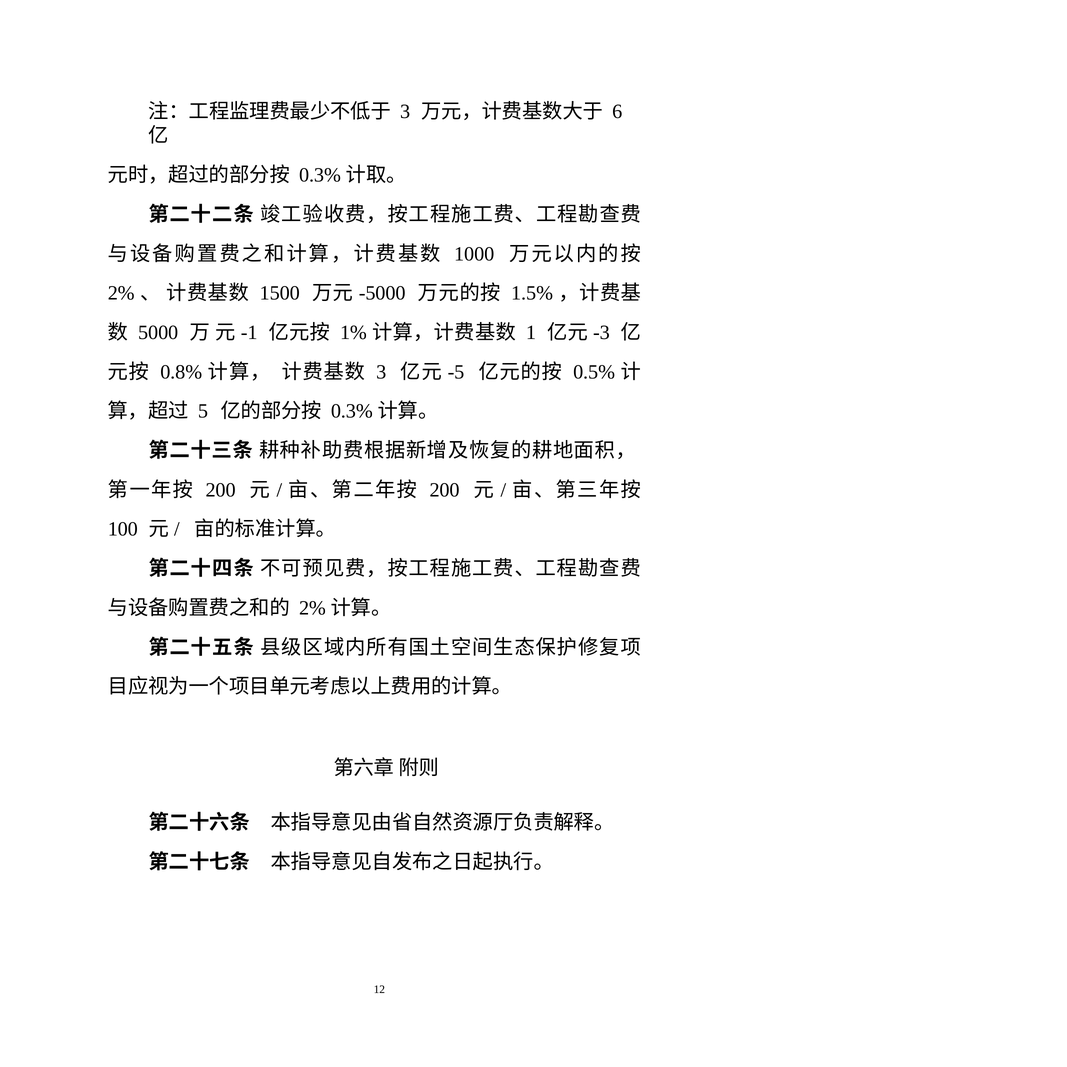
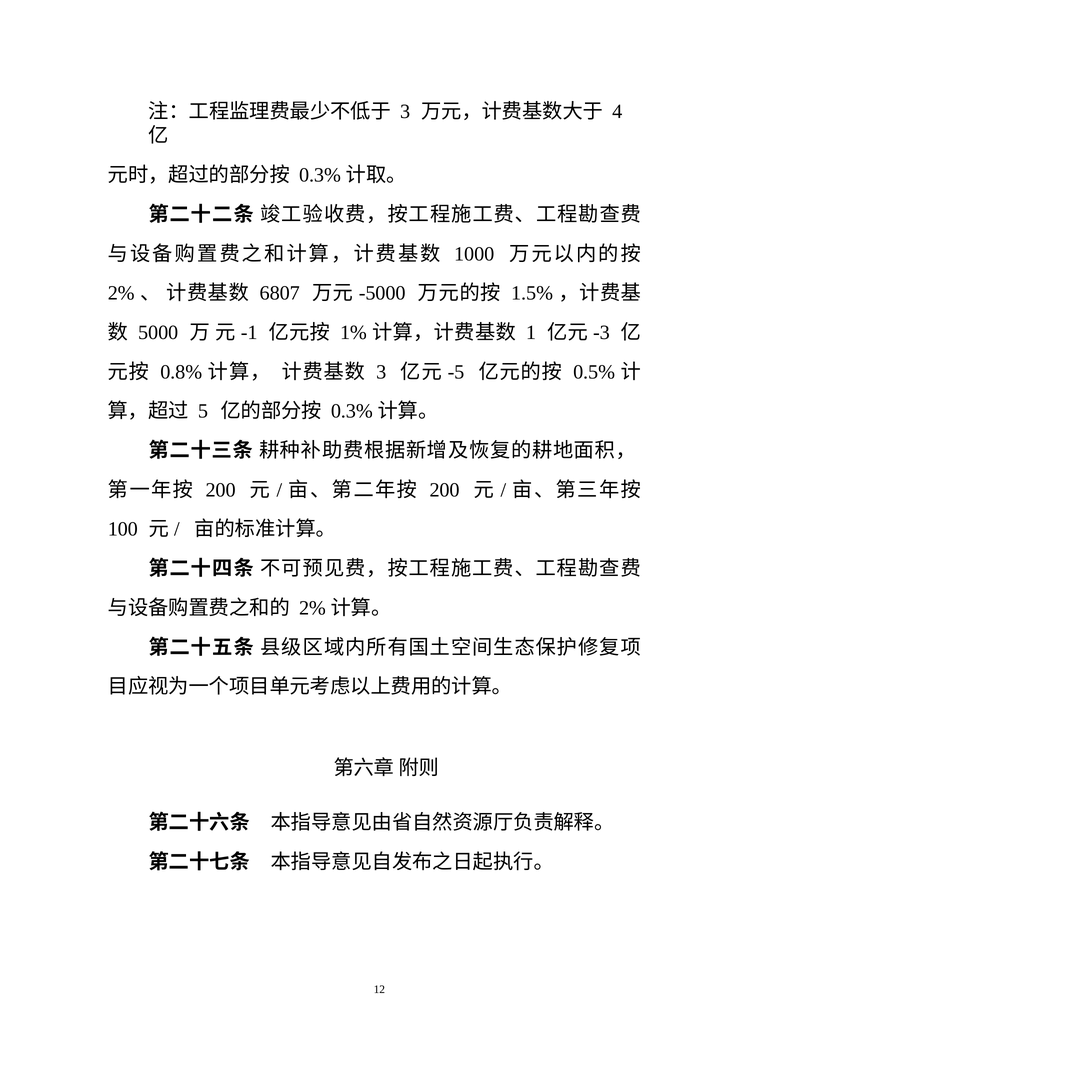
6: 6 -> 4 (617, 111)
1500: 1500 -> 6807 (280, 293)
